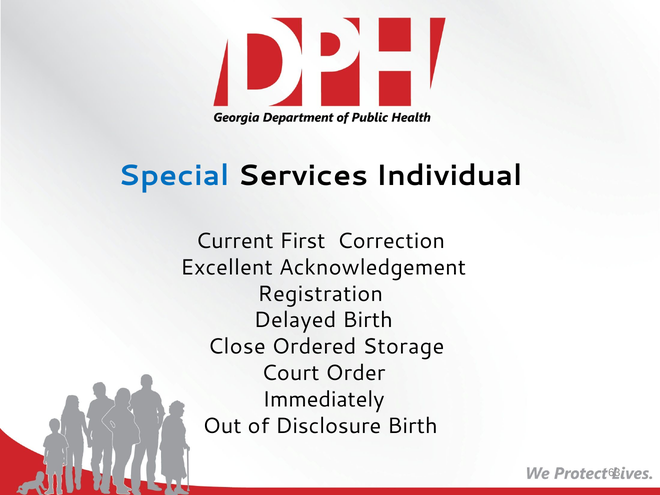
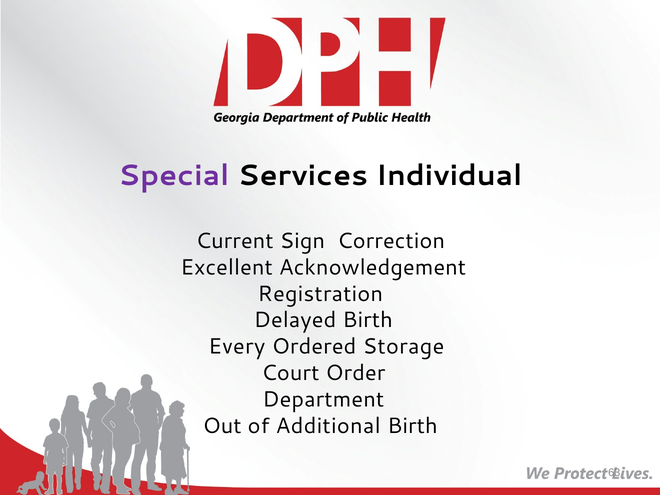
Special colour: blue -> purple (174, 176)
First: First -> Sign (302, 241)
Close: Close -> Every (237, 347)
Immediately: Immediately -> Department (323, 399)
Disclosure: Disclosure -> Additional (328, 426)
